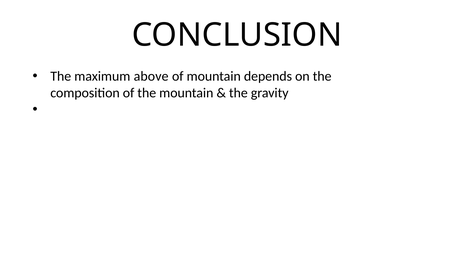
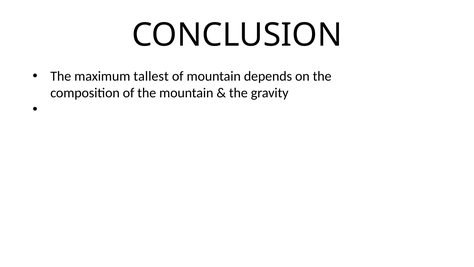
above: above -> tallest (151, 76)
